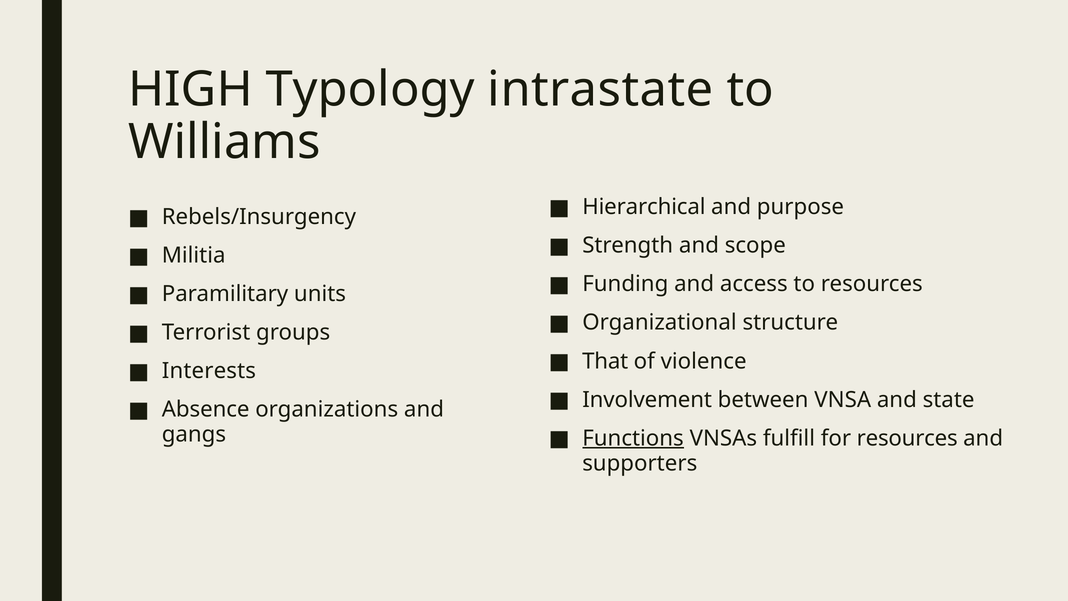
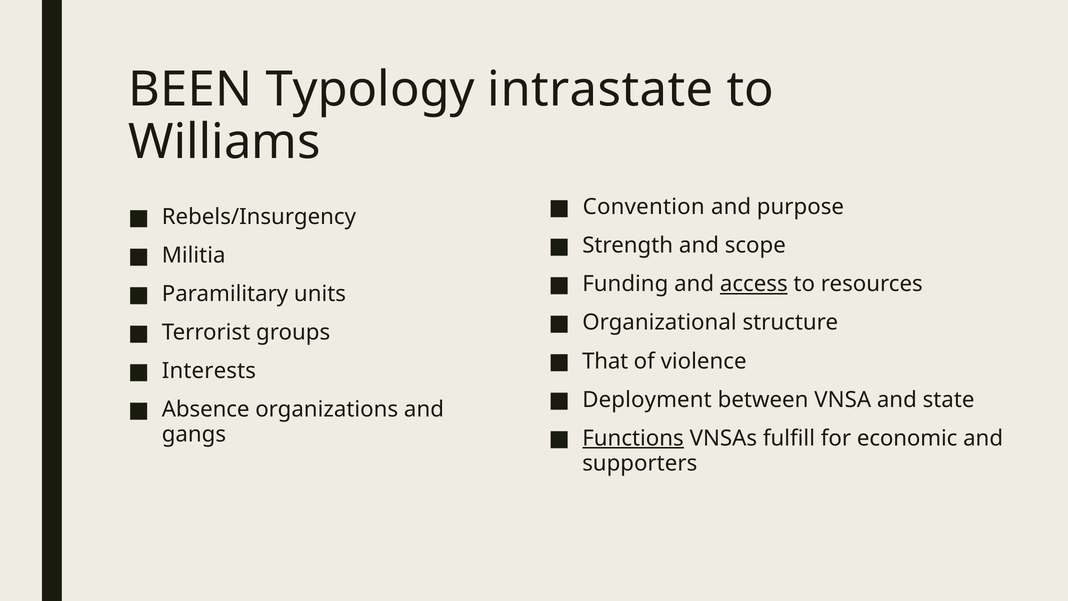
HIGH: HIGH -> BEEN (190, 90)
Hierarchical: Hierarchical -> Convention (644, 207)
access underline: none -> present (754, 284)
Involvement: Involvement -> Deployment (647, 400)
for resources: resources -> economic (907, 438)
